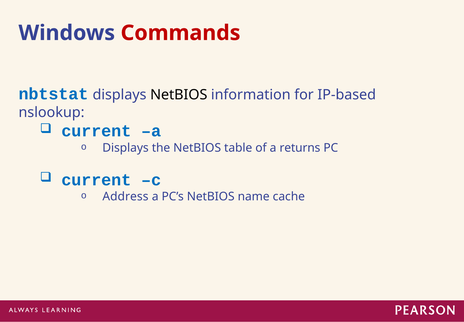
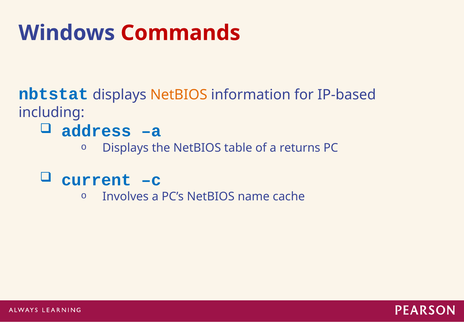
NetBIOS colour: black -> orange (179, 94)
nslookup: nslookup -> including (52, 112)
current: current -> address (96, 131)
Address: Address -> Involves (126, 196)
